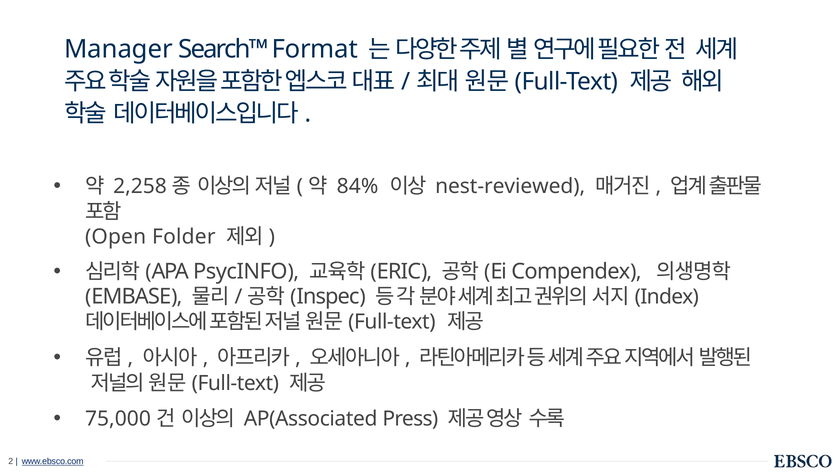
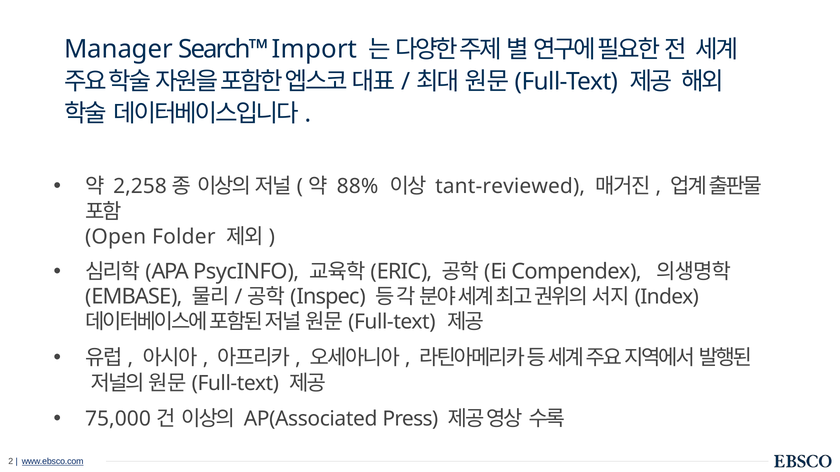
Format: Format -> Import (315, 49)
84%: 84% -> 88% (358, 187)
nest-reviewed: nest-reviewed -> tant-reviewed (510, 187)
